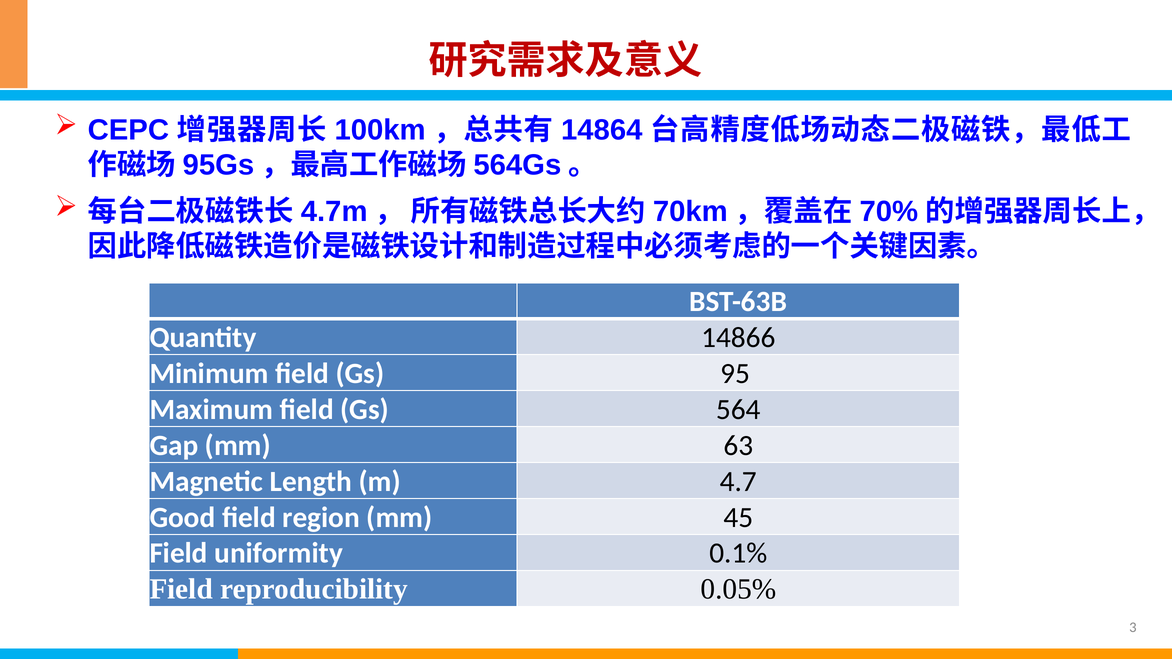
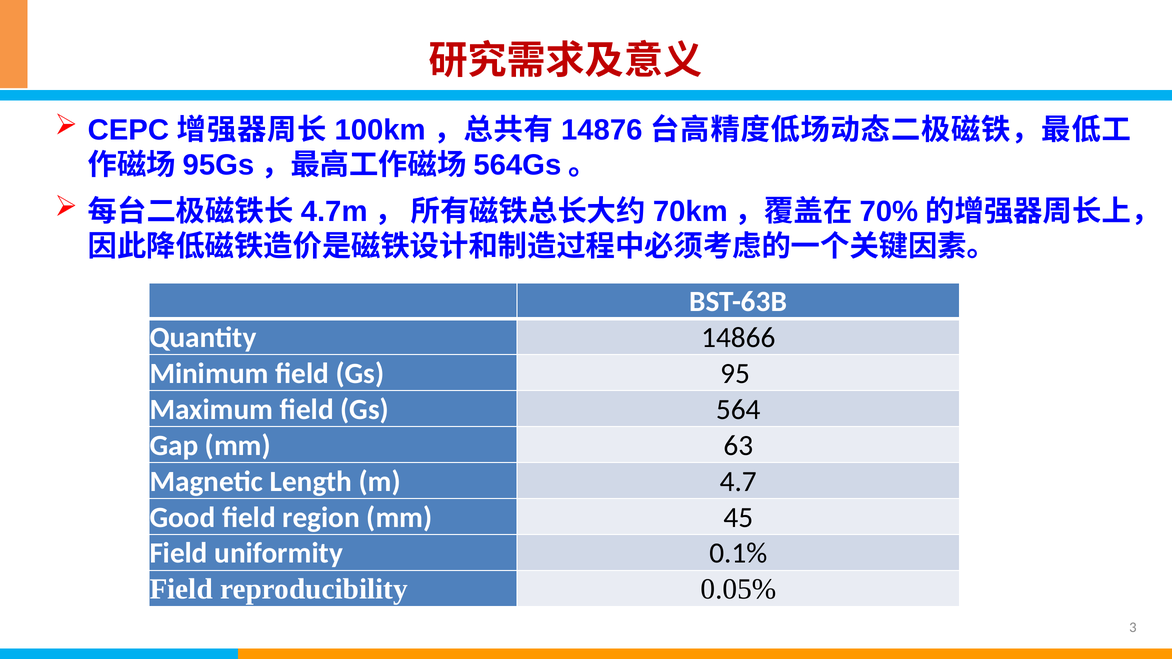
14864: 14864 -> 14876 (602, 130)
